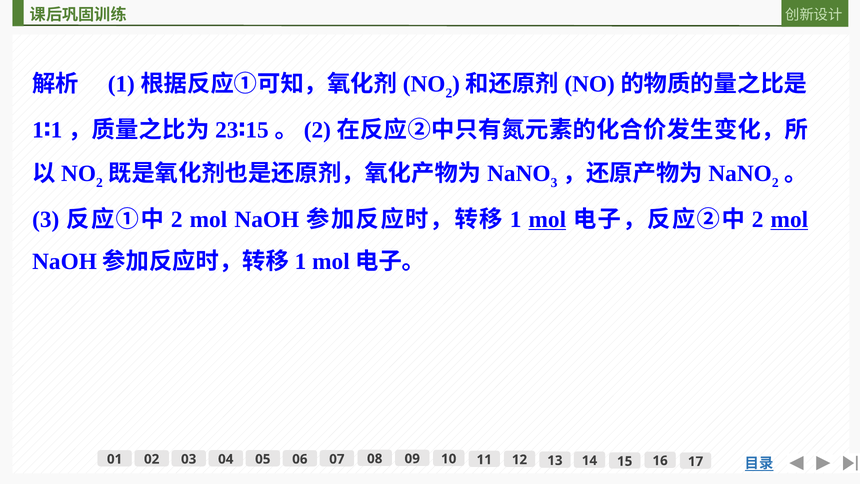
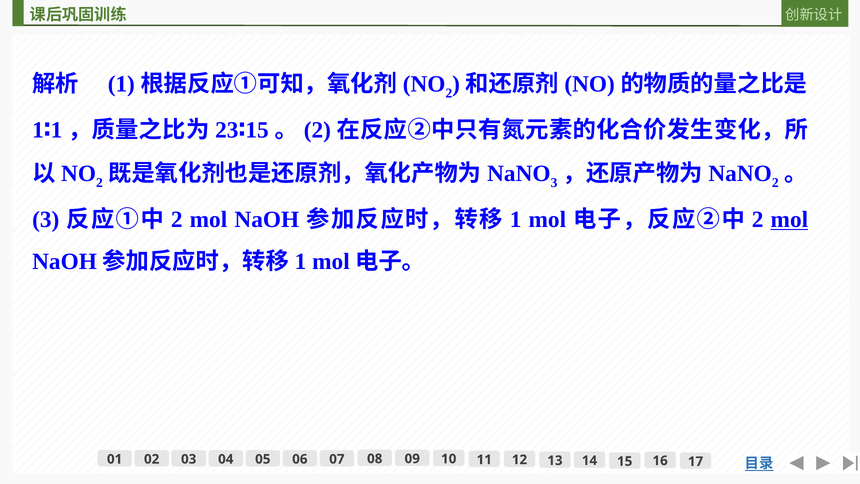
mol underline: present -> none (547, 219)
